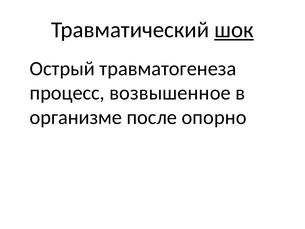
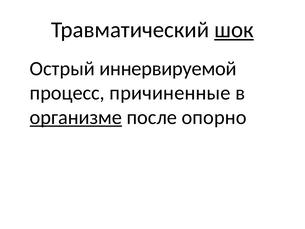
травматогенеза: травматогенеза -> иннервируемой (168, 69)
возвышенное: возвышенное -> причиненные (170, 93)
организме underline: none -> present (76, 117)
